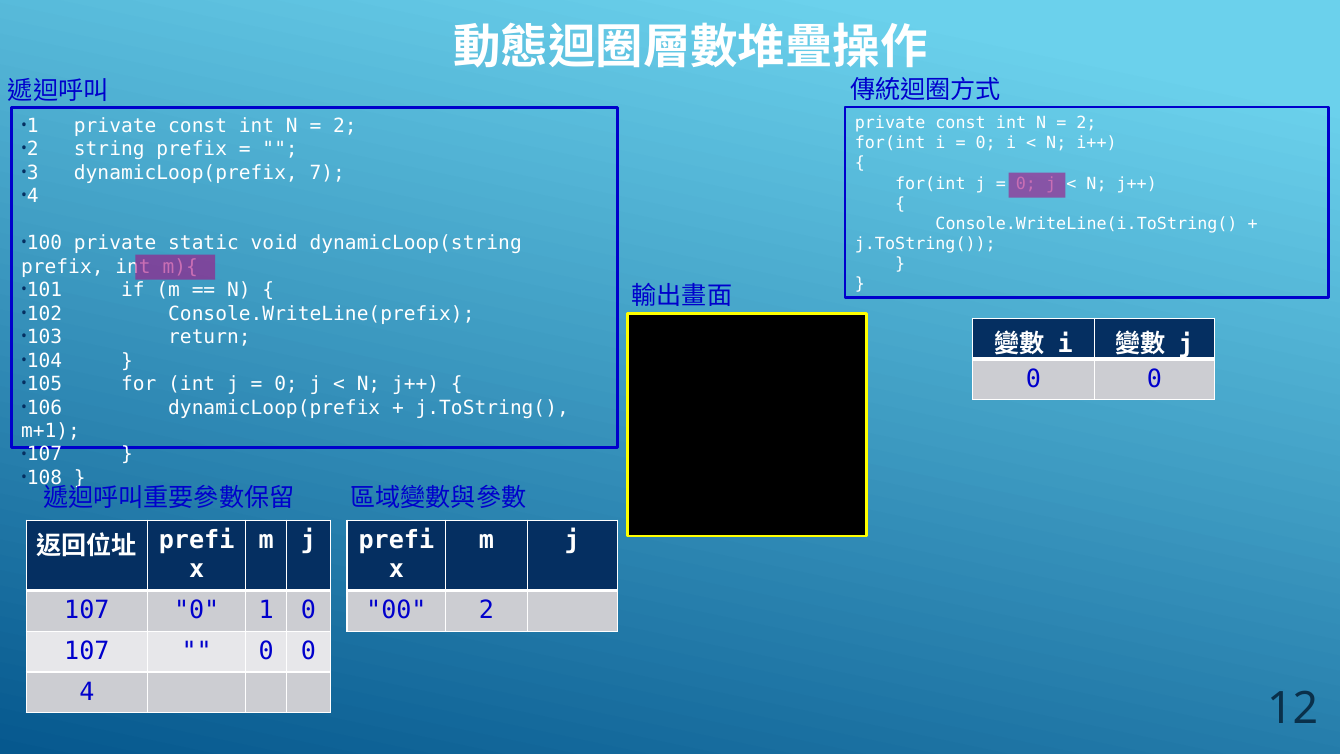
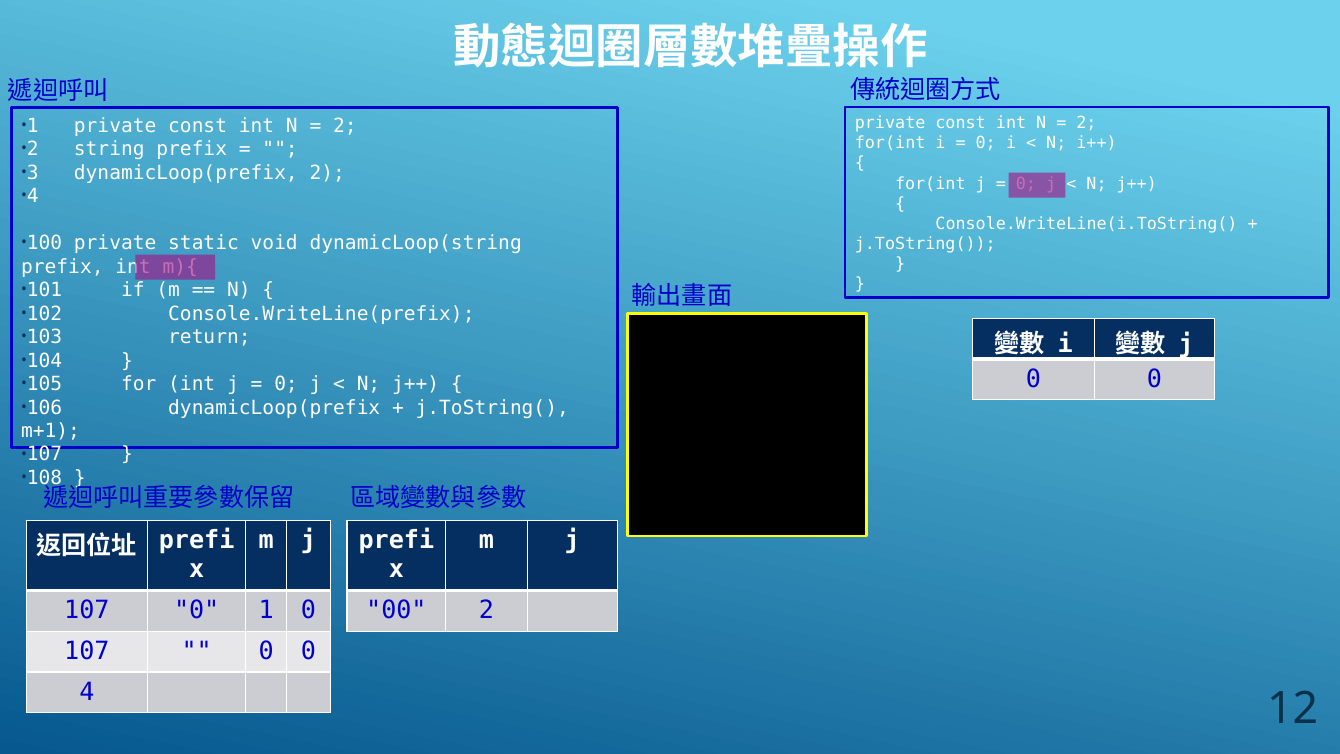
dynamicLoop(prefix 7: 7 -> 2 (327, 173)
